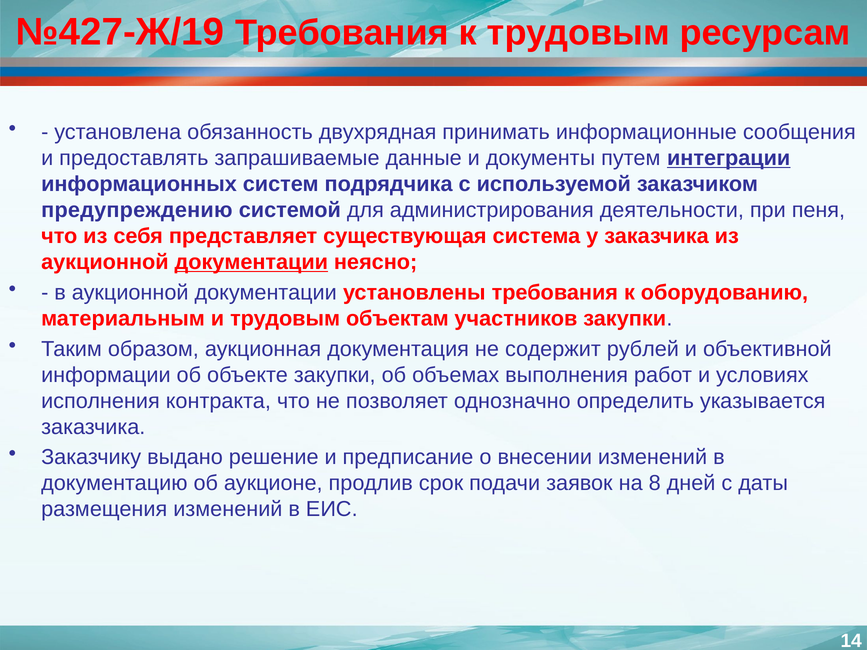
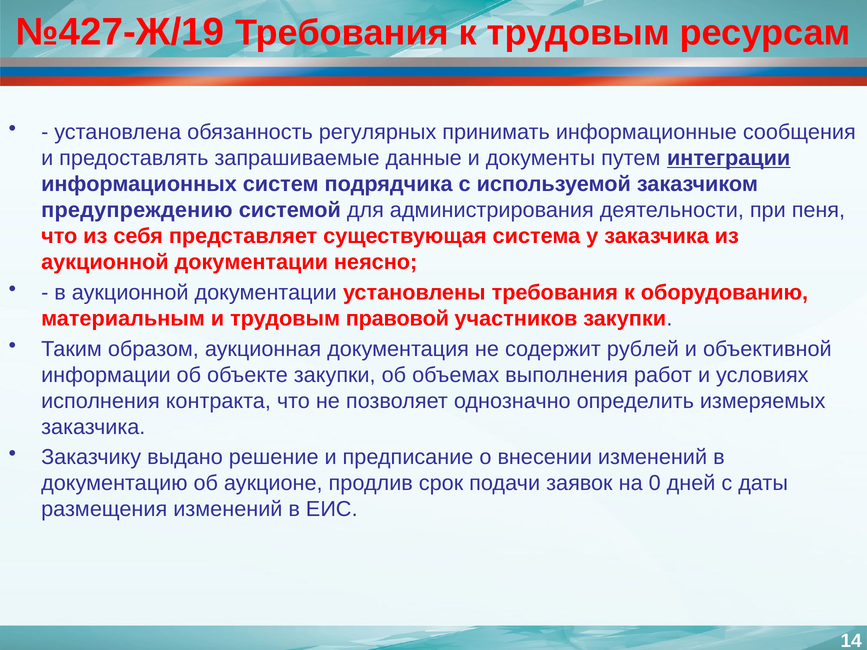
двухрядная: двухрядная -> регулярных (378, 132)
документации underline: present -> none (251, 262)
объектам: объектам -> правовой (397, 319)
указывается: указывается -> измеряемых (763, 401)
8: 8 -> 0 (655, 483)
